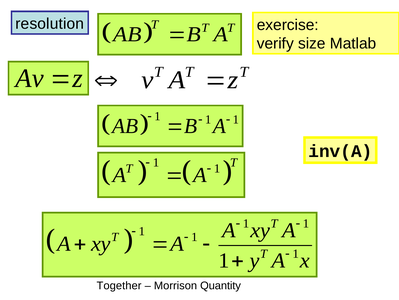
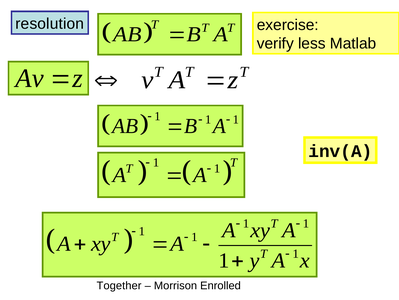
size: size -> less (312, 43)
Quantity: Quantity -> Enrolled (221, 285)
